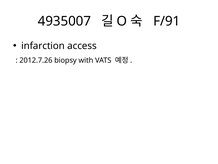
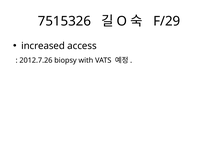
4935007: 4935007 -> 7515326 (64, 21)
F/91: F/91 -> F/29 (167, 21)
infarction: infarction -> increased (43, 46)
